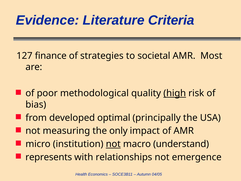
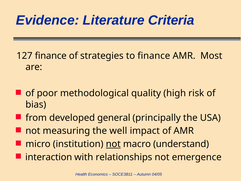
to societal: societal -> finance (154, 56)
high underline: present -> none (175, 93)
optimal: optimal -> general (114, 118)
only: only -> well (118, 131)
represents: represents -> interaction (49, 157)
